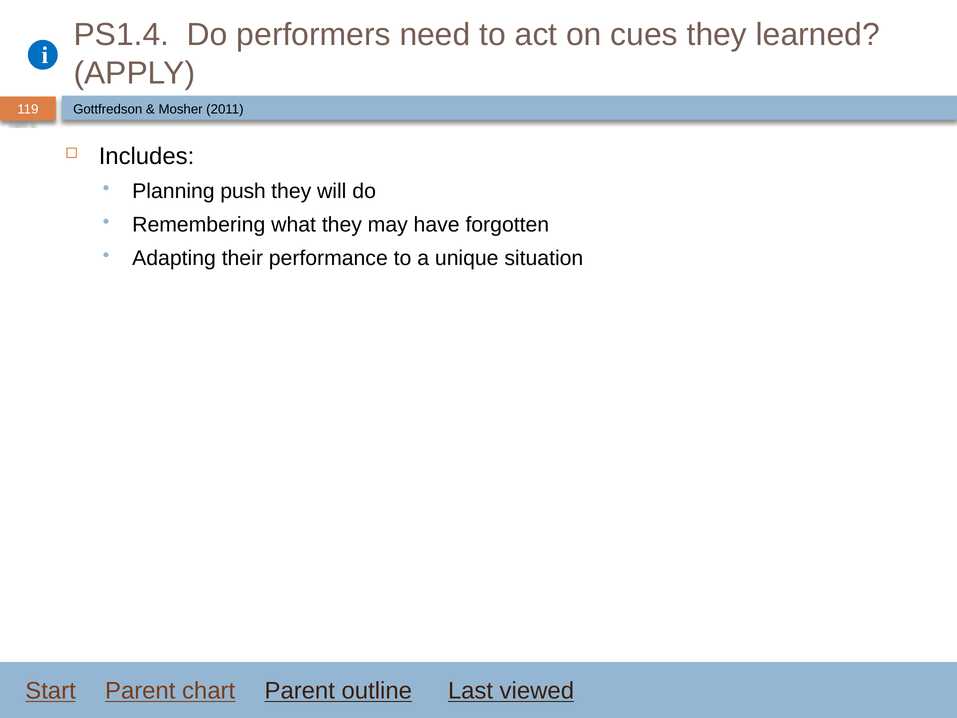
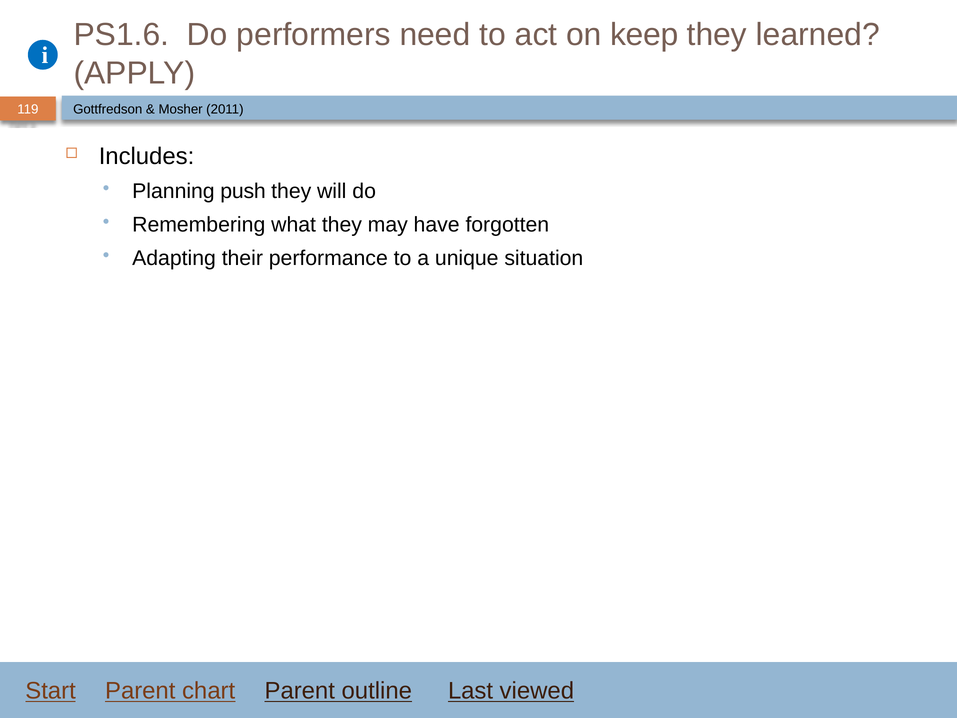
PS1.4: PS1.4 -> PS1.6 (121, 35)
cues: cues -> keep (644, 35)
